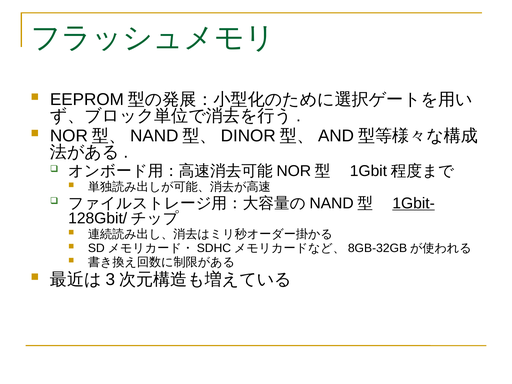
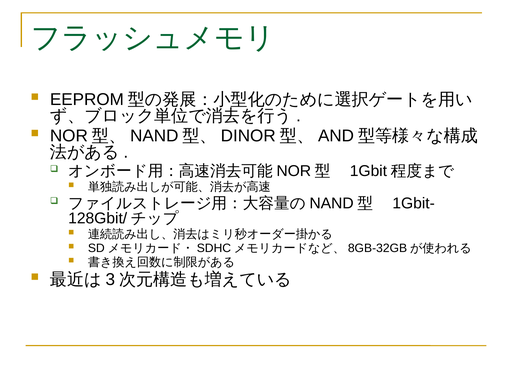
1Gbit- underline: present -> none (414, 203)
